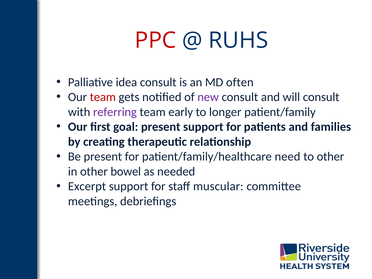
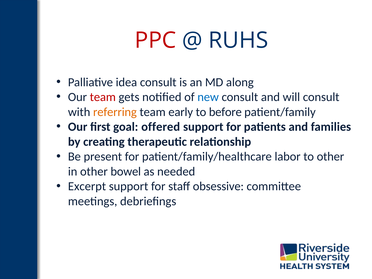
often: often -> along (240, 82)
new colour: purple -> blue (208, 97)
referring colour: purple -> orange (115, 112)
longer: longer -> before (225, 112)
goal present: present -> offered (161, 127)
need: need -> labor (288, 157)
muscular: muscular -> obsessive (218, 186)
